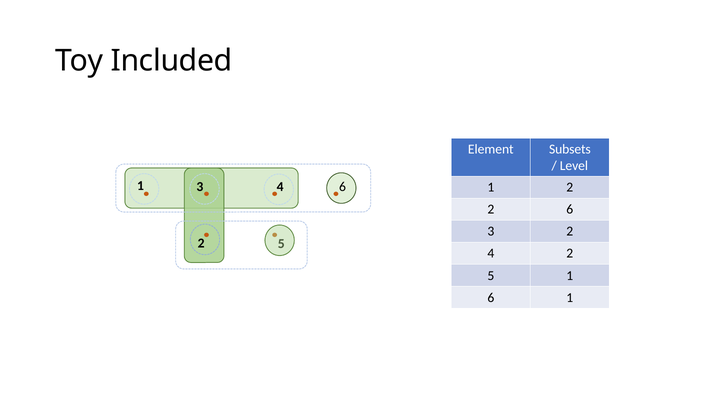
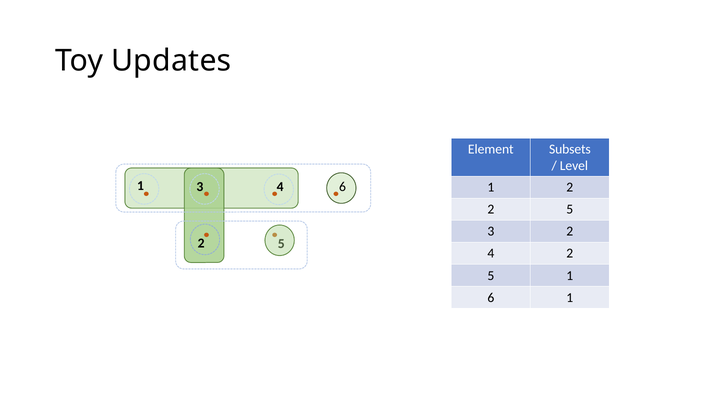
Included: Included -> Updates (171, 61)
6: 6 -> 5 (570, 209)
